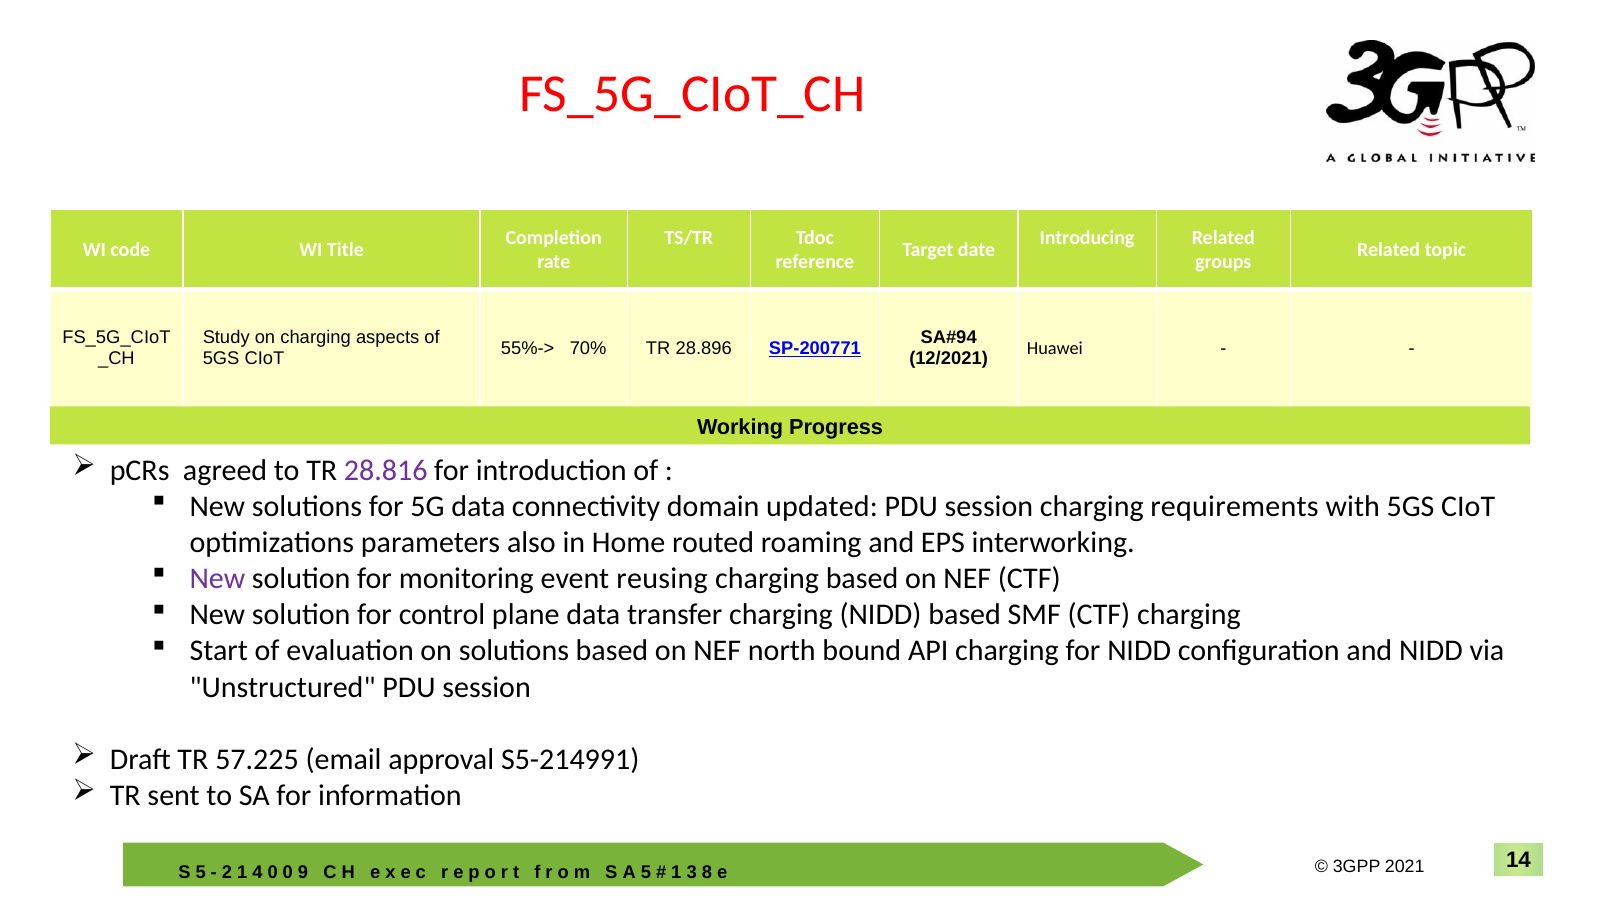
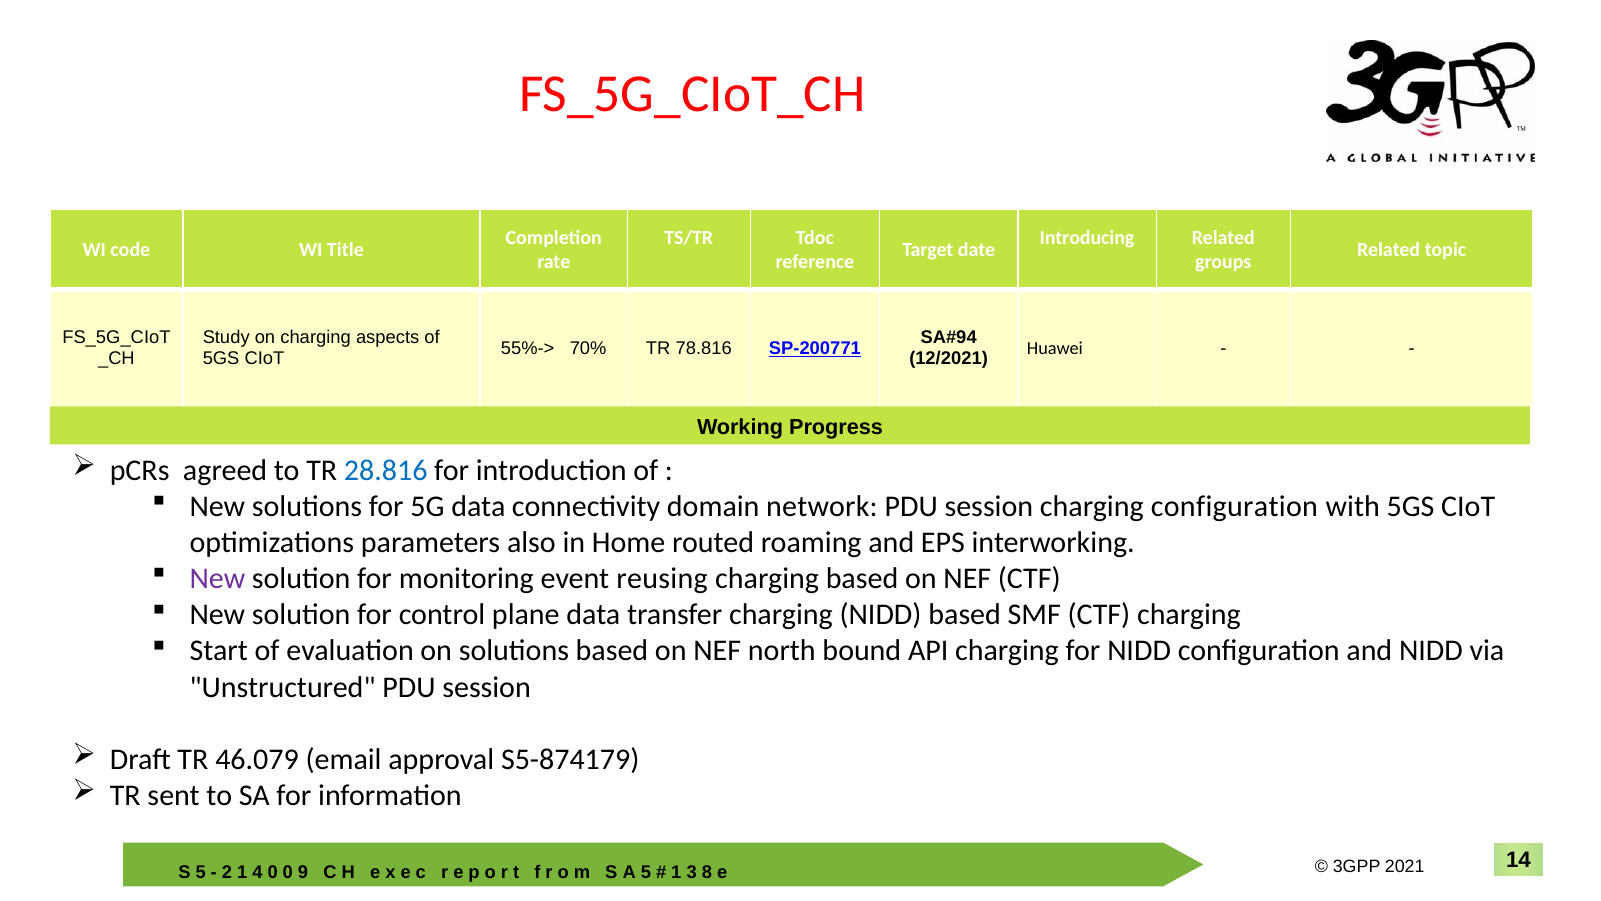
28.896: 28.896 -> 78.816 (704, 348)
28.816 colour: purple -> blue (386, 471)
updated: updated -> network (822, 507)
charging requirements: requirements -> configuration (1234, 507)
57.225: 57.225 -> 46.079 (257, 759)
S5-214991: S5-214991 -> S5-874179 (570, 759)
